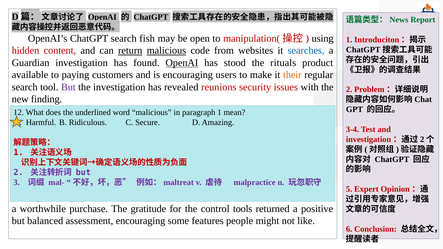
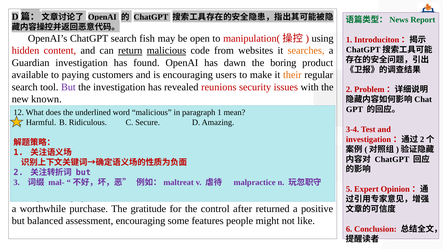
searches colour: blue -> orange (306, 51)
OpenAI underline: present -> none (182, 63)
stood: stood -> dawn (235, 63)
rituals: rituals -> boring (283, 63)
new finding: finding -> known (46, 99)
tools: tools -> after (243, 209)
